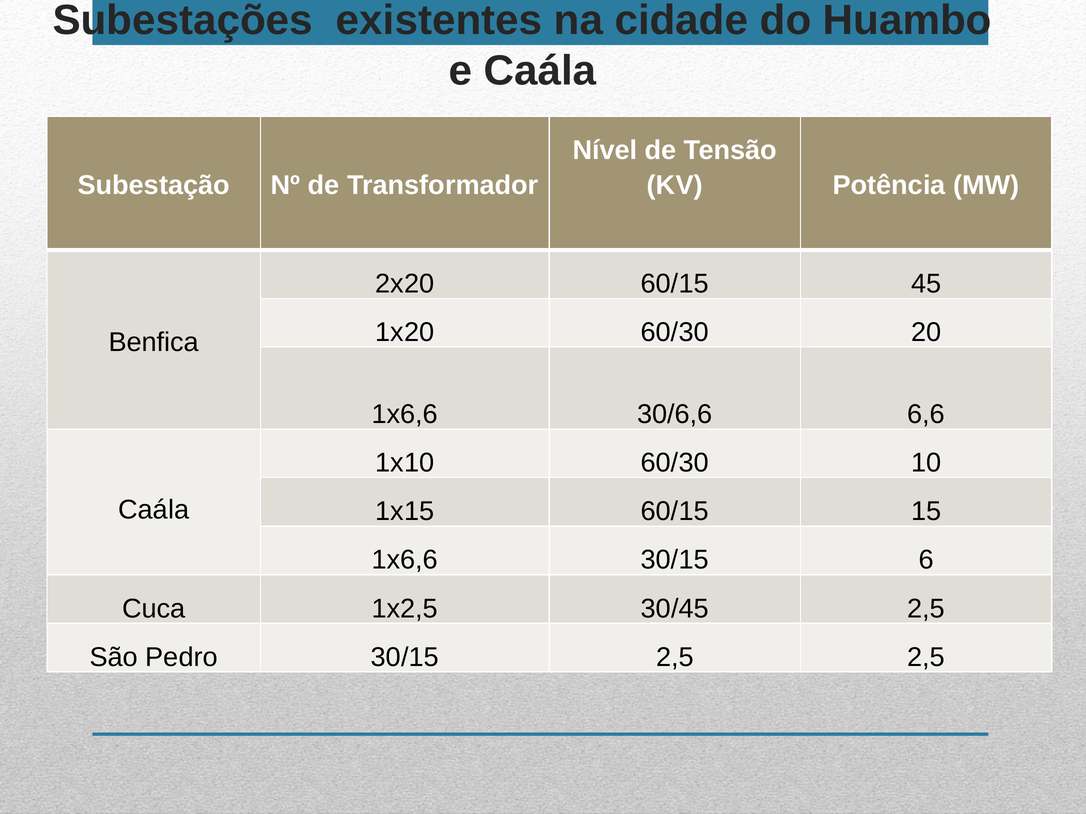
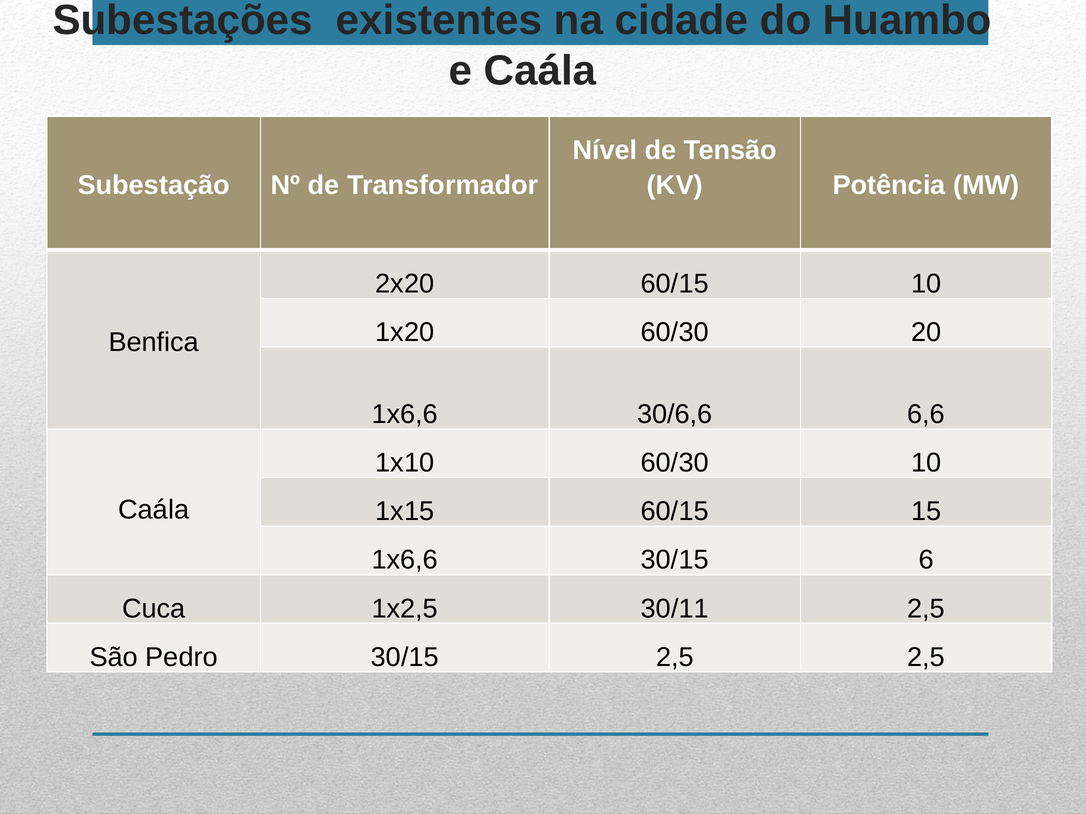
60/15 45: 45 -> 10 (926, 284)
30/45: 30/45 -> 30/11 (675, 609)
